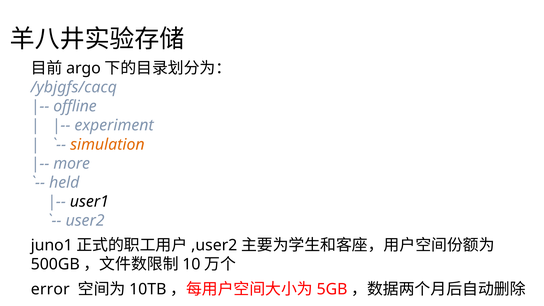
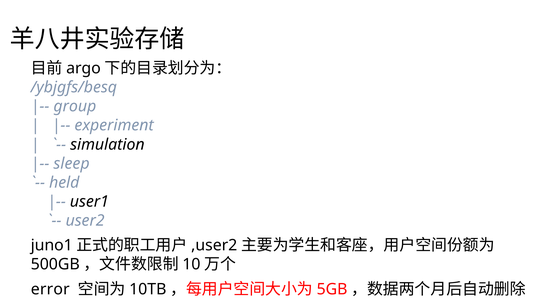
/ybjgfs/cacq: /ybjgfs/cacq -> /ybjgfs/besq (74, 87)
offline: offline -> group (75, 106)
simulation colour: orange -> black (107, 144)
more: more -> sleep (72, 164)
